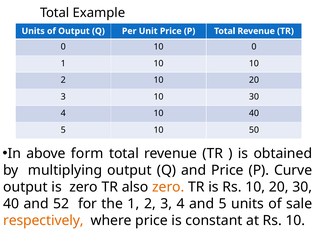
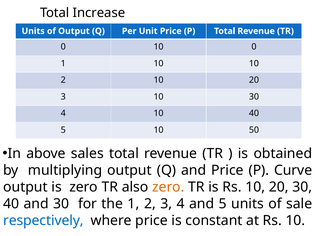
Example: Example -> Increase (99, 13)
form: form -> sales (87, 154)
and 52: 52 -> 30 (61, 204)
respectively colour: orange -> blue (43, 221)
